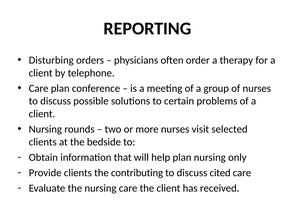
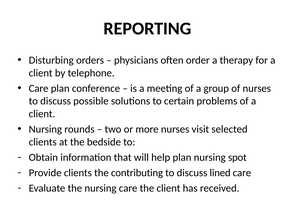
only: only -> spot (237, 158)
cited: cited -> lined (220, 173)
